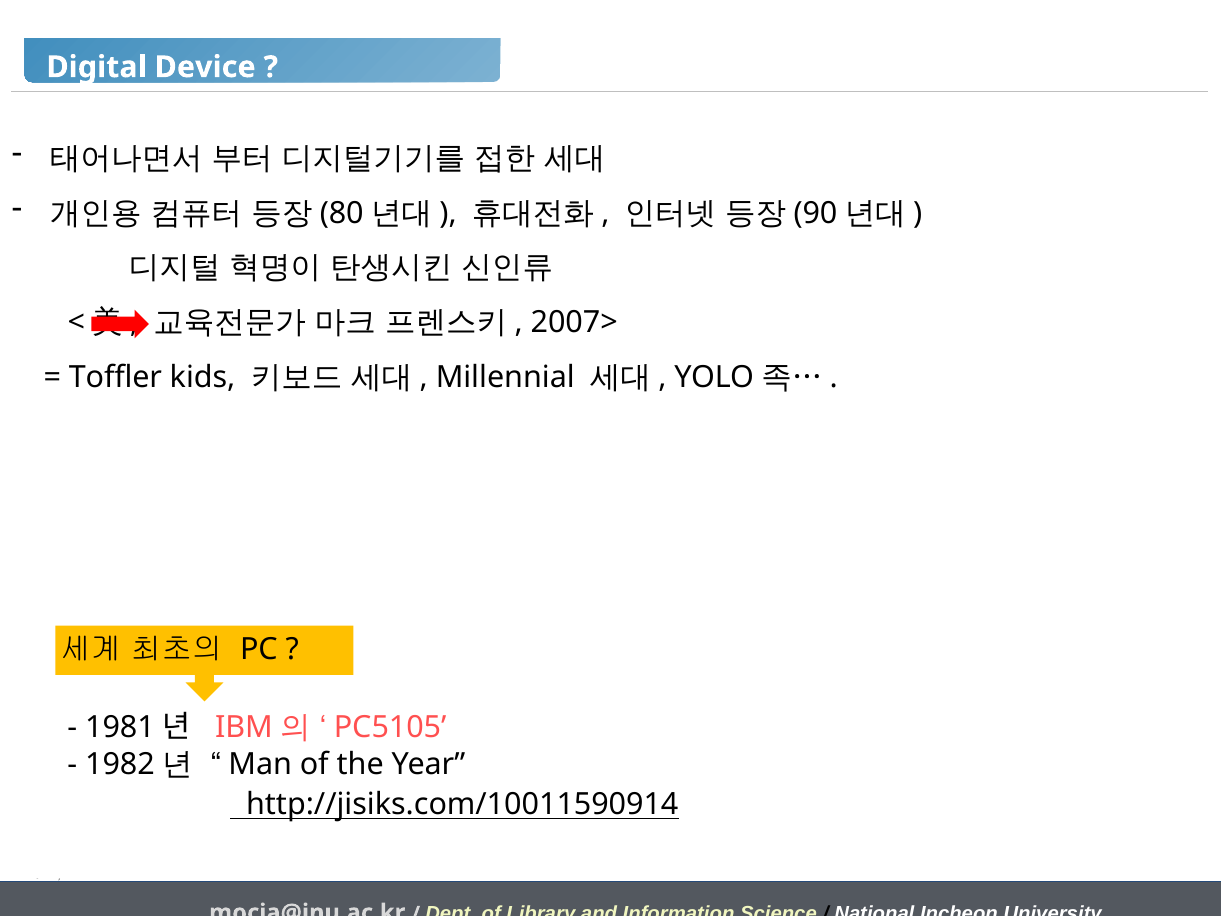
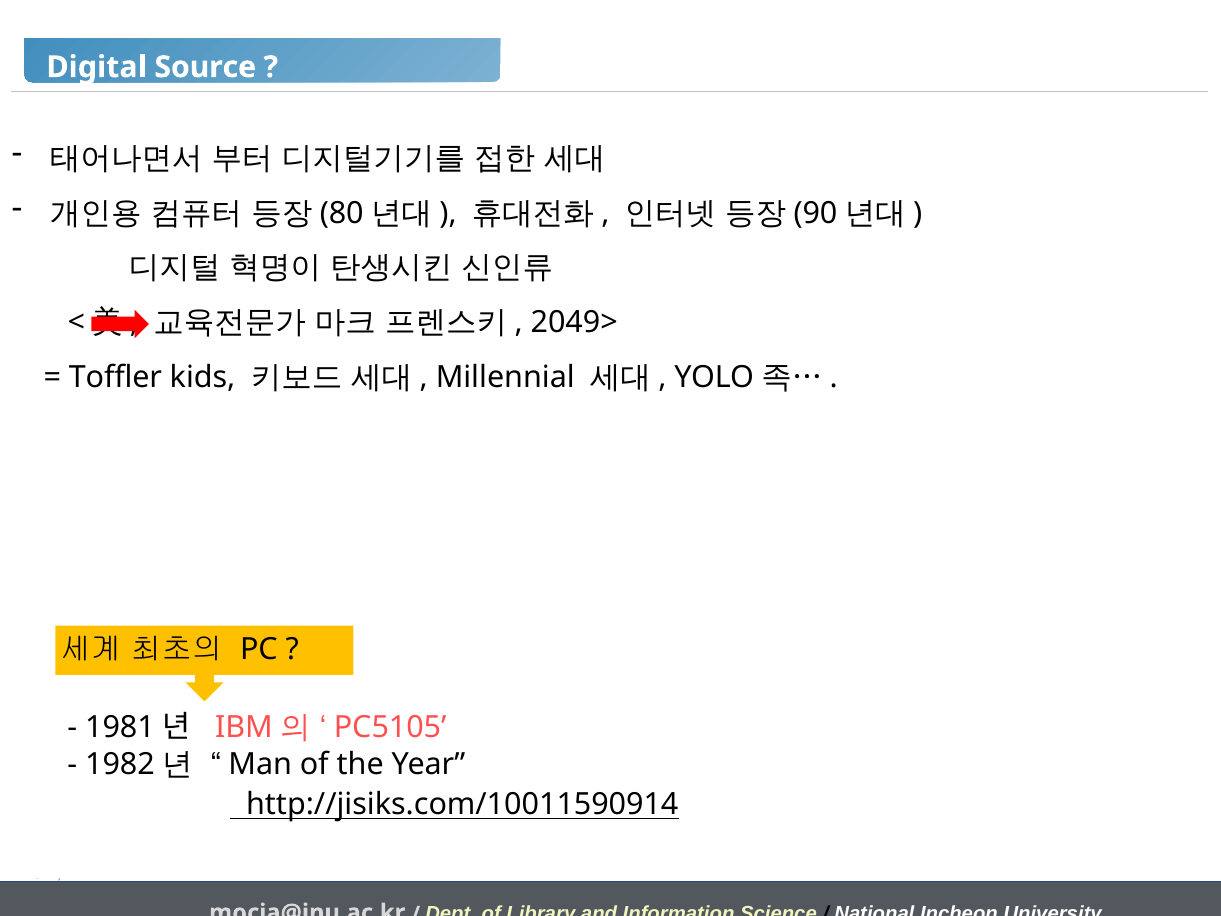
Device: Device -> Source (205, 67)
2007>: 2007> -> 2049> (574, 323)
